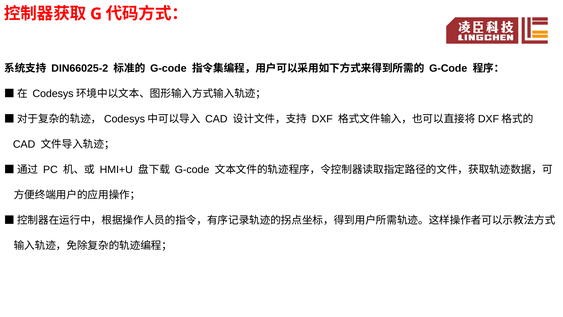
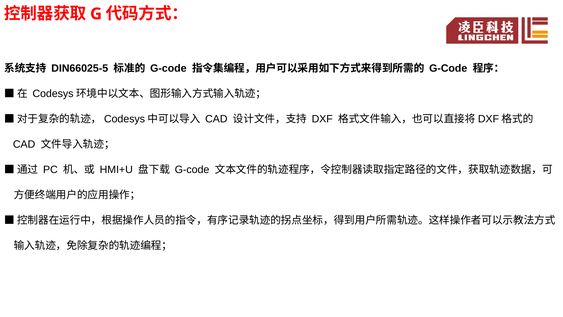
DIN66025-2: DIN66025-2 -> DIN66025-5 (80, 68)
